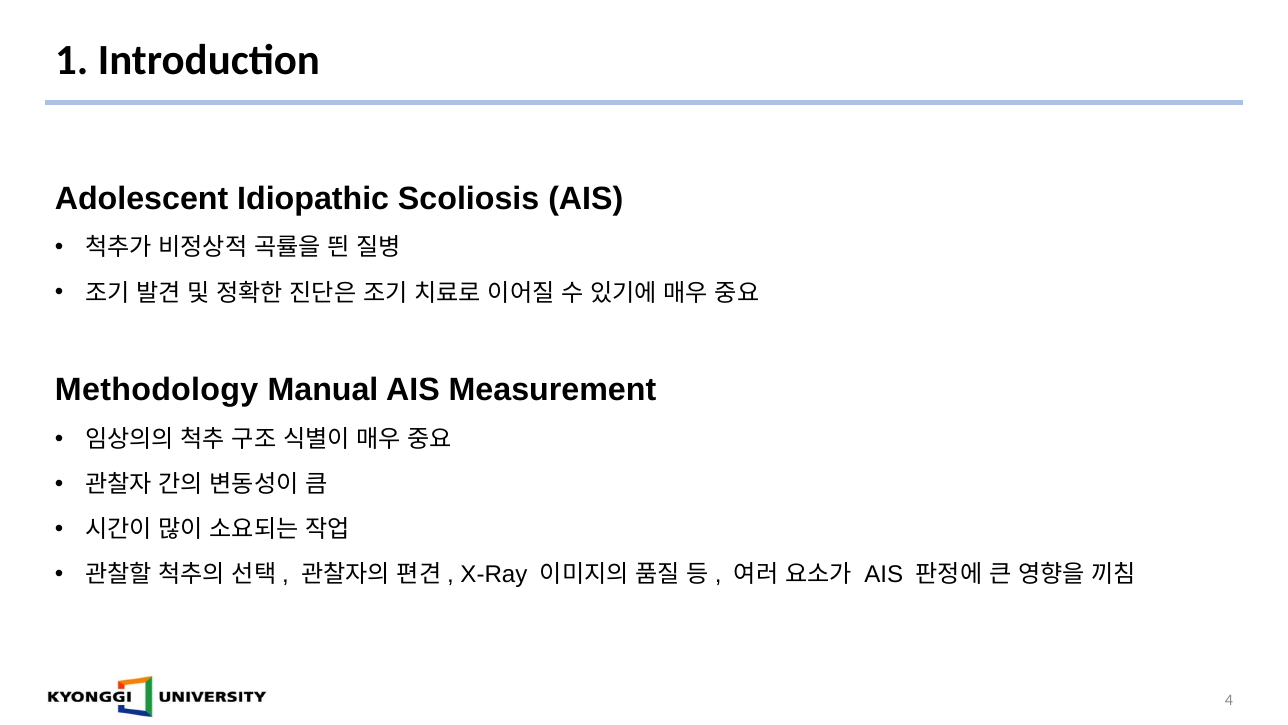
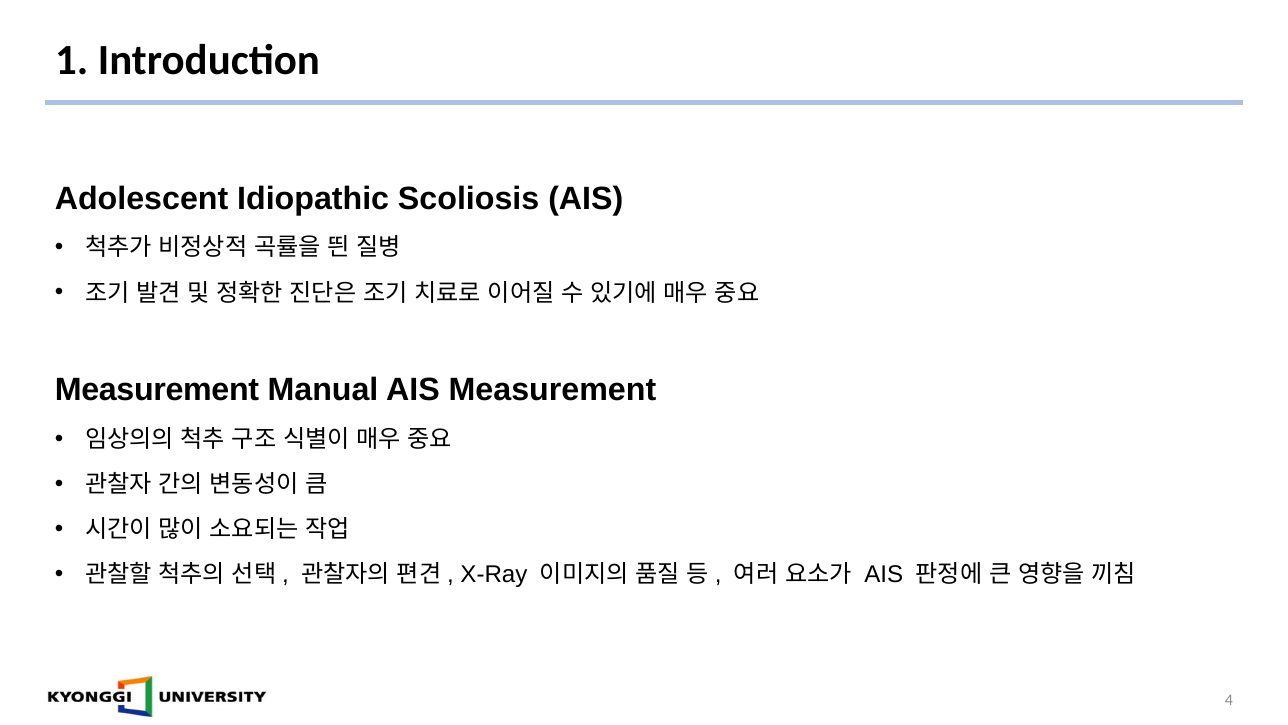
Methodology: Methodology -> Measurement (157, 390)
